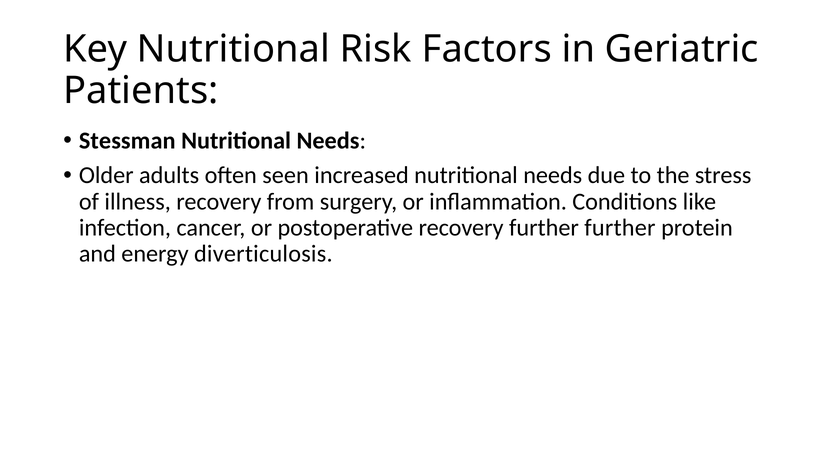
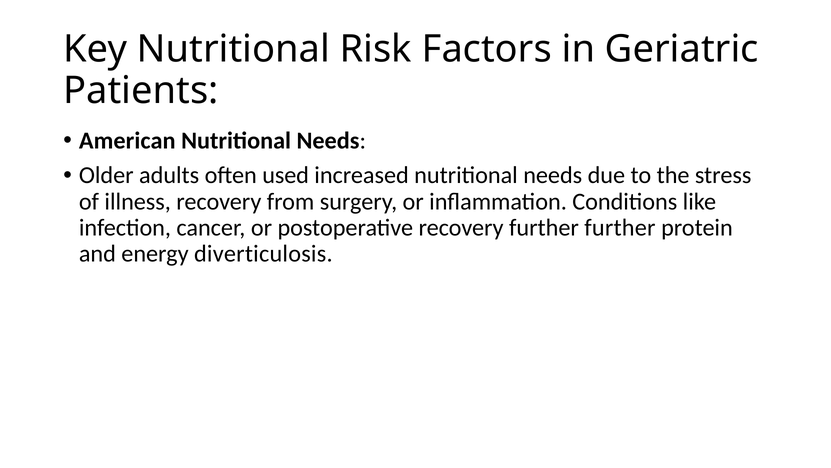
Stessman: Stessman -> American (127, 140)
seen: seen -> used (286, 175)
